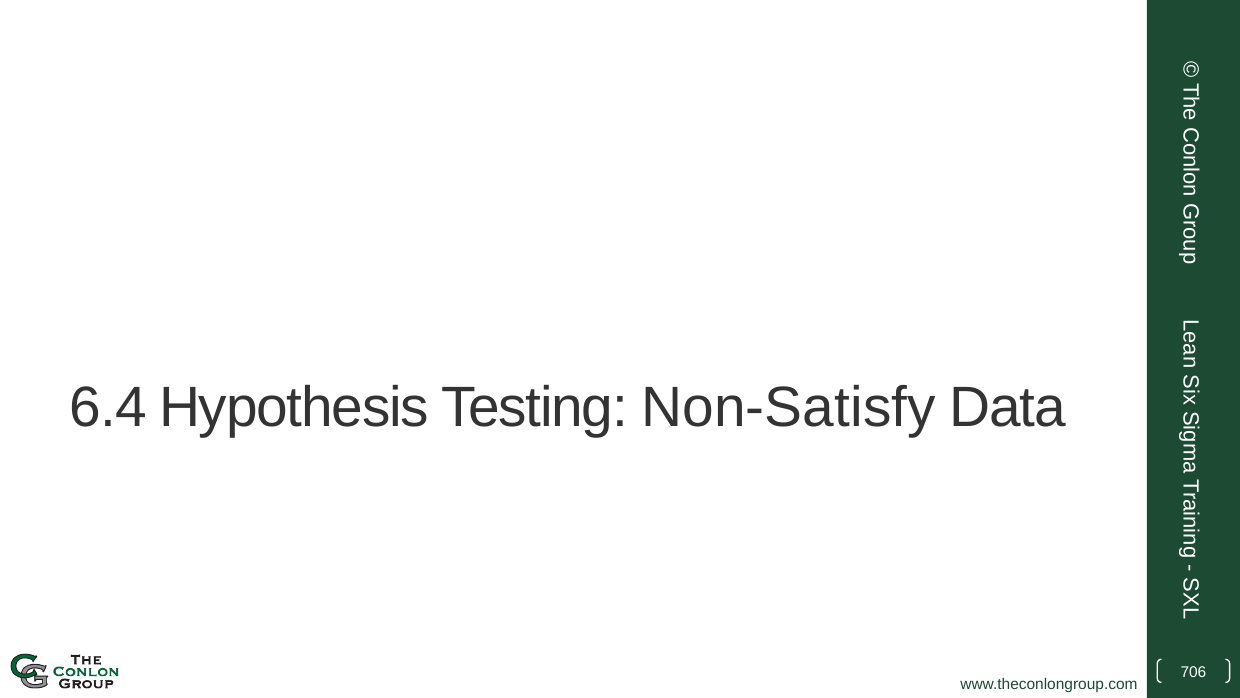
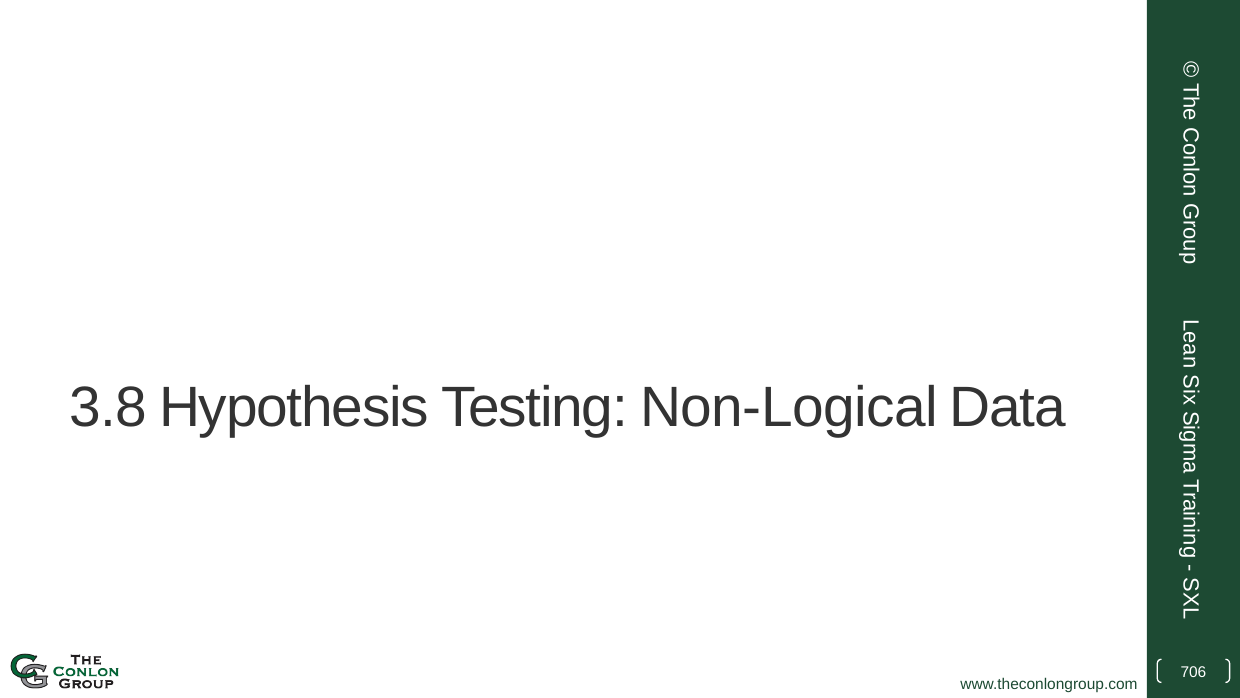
6.4: 6.4 -> 3.8 (108, 407)
Non-Satisfy: Non-Satisfy -> Non-Logical (789, 407)
